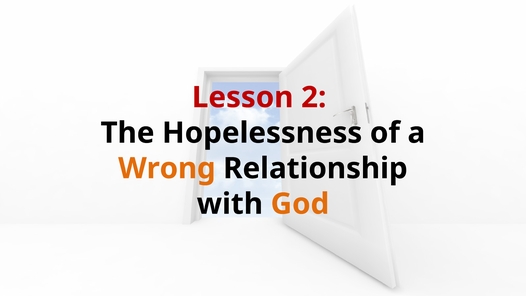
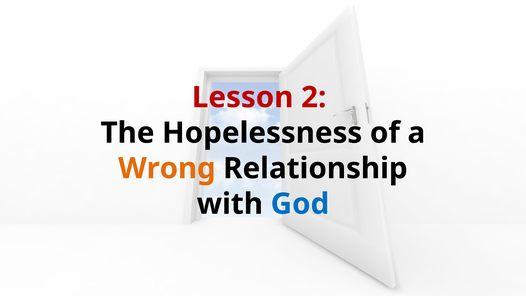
God colour: orange -> blue (300, 204)
